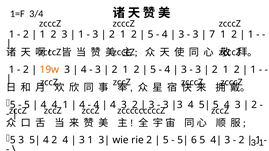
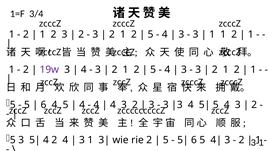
1: 1 -> 2 (81, 34)
7: 7 -> 1 (212, 34)
19w colour: orange -> purple (49, 70)
4: 4 -> 6 (44, 105)
1: 1 -> 5 (66, 105)
